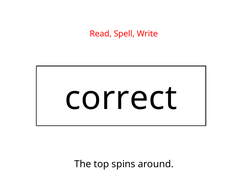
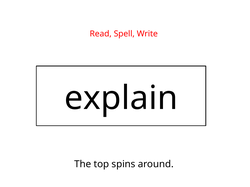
correct: correct -> explain (121, 98)
